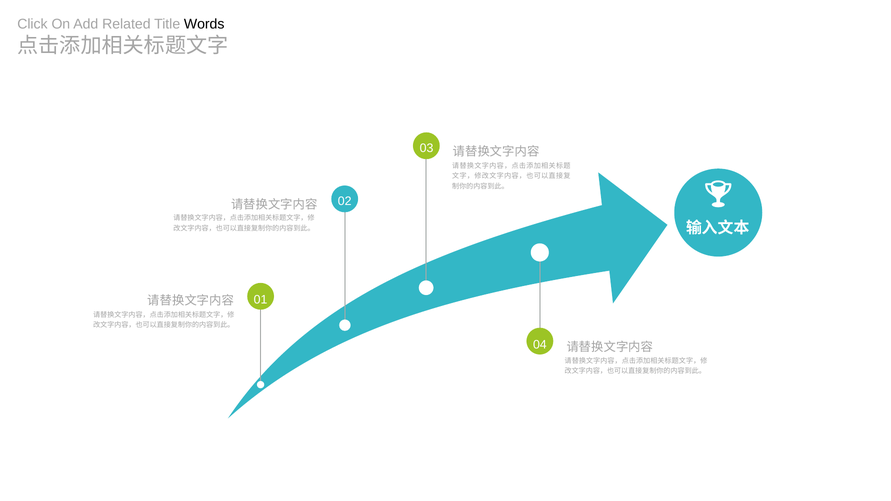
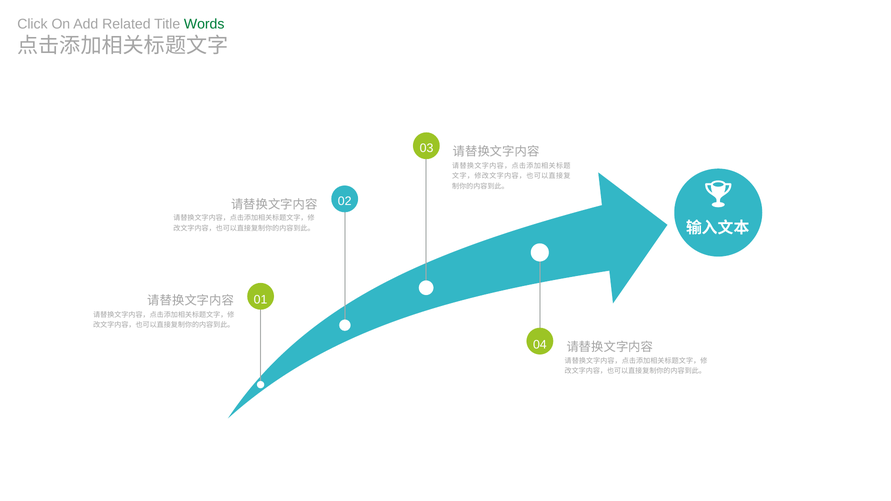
Words colour: black -> green (204, 24)
